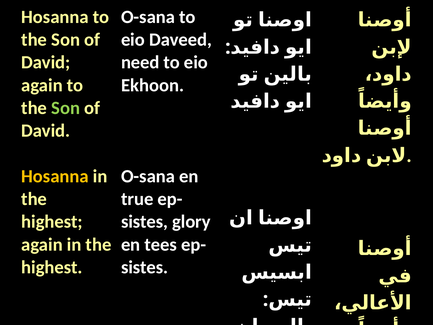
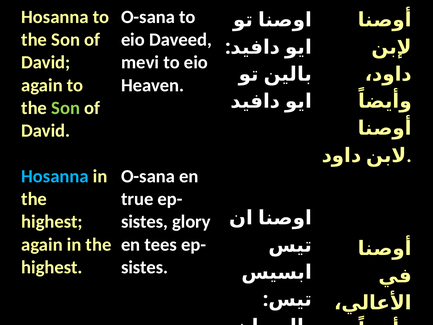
need: need -> mevi (140, 62)
Ekhoon: Ekhoon -> Heaven (153, 85)
Hosanna colour: yellow -> light blue (55, 176)
